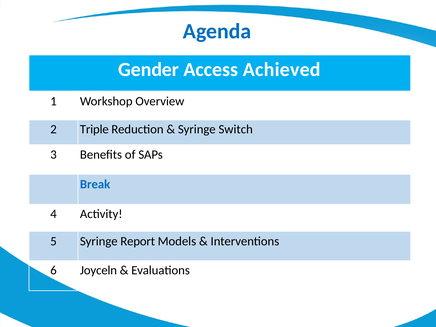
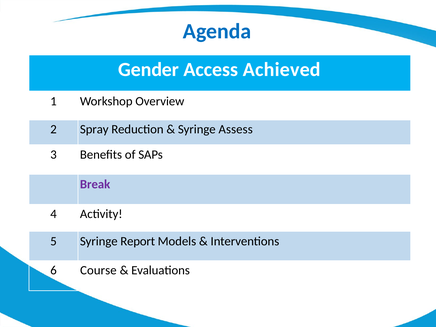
Triple: Triple -> Spray (94, 129)
Switch: Switch -> Assess (236, 129)
Break colour: blue -> purple (95, 184)
Joyceln: Joyceln -> Course (98, 270)
